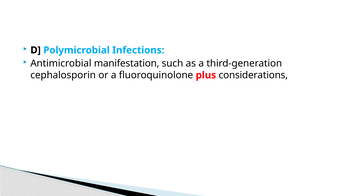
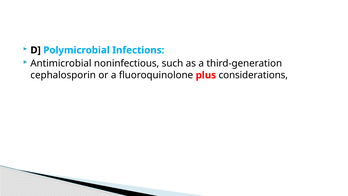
manifestation: manifestation -> noninfectious (127, 63)
